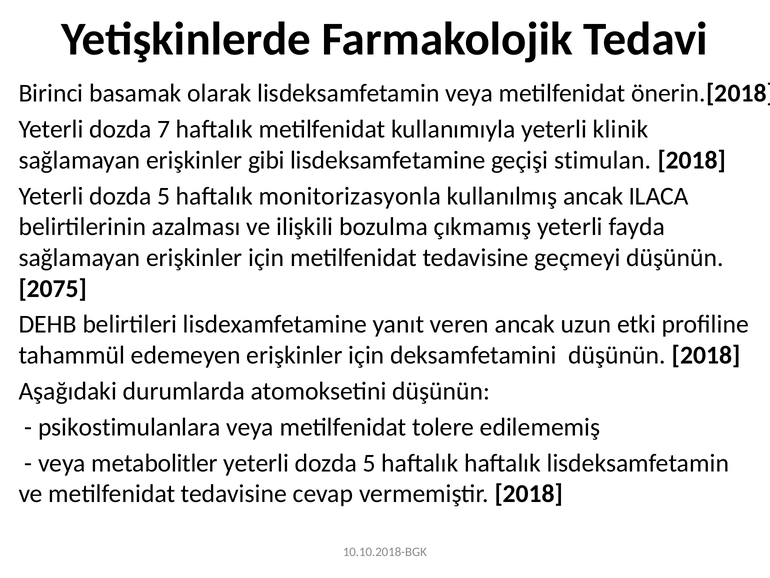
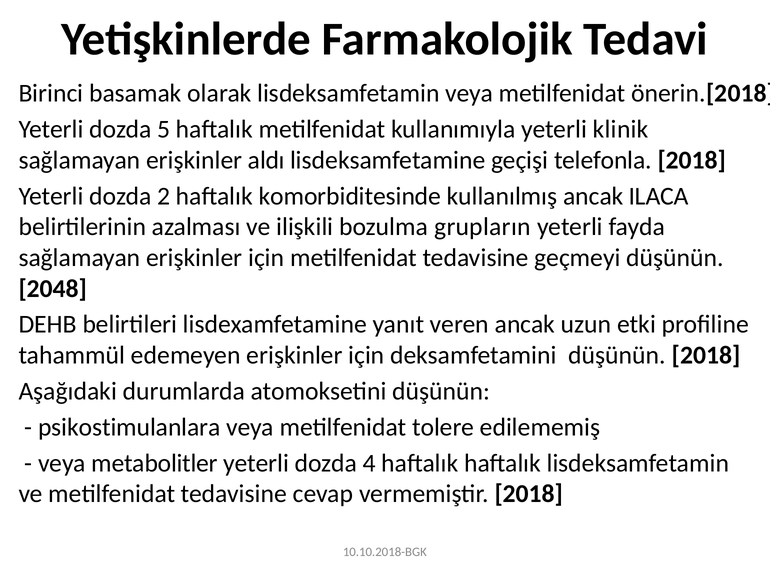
7: 7 -> 5 (164, 129)
gibi: gibi -> aldı (266, 160)
stimulan: stimulan -> telefonla (603, 160)
5: 5 -> 2 (164, 196)
monitorizasyonla: monitorizasyonla -> komorbiditesinde (350, 196)
çıkmamış: çıkmamış -> grupların (482, 227)
2075: 2075 -> 2048 (53, 288)
5: 5 -> 4 (369, 463)
